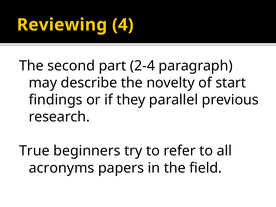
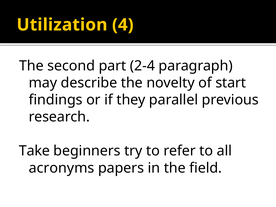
Reviewing: Reviewing -> Utilization (62, 25)
True: True -> Take (34, 151)
